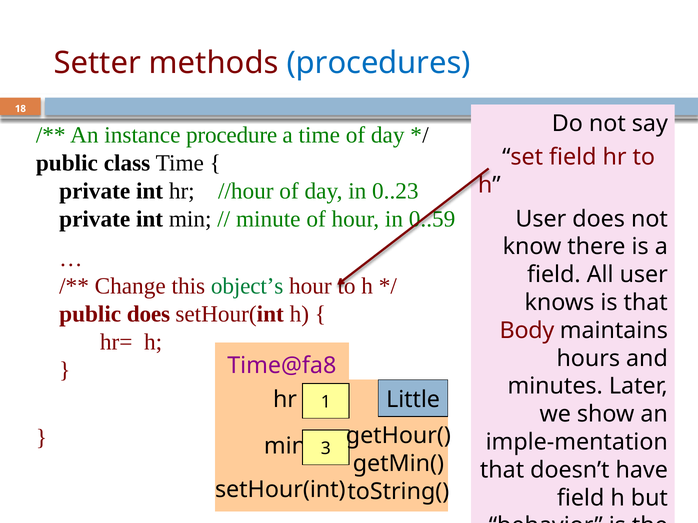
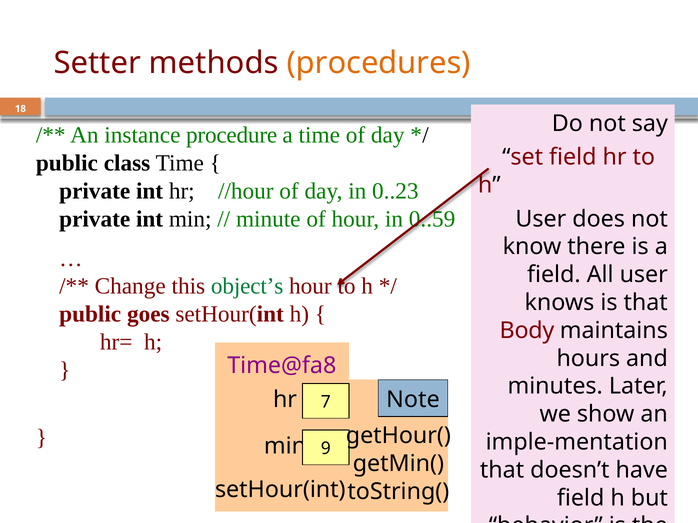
procedures colour: blue -> orange (379, 63)
public does: does -> goes (148, 314)
1: 1 -> 7 (326, 403)
Little: Little -> Note (413, 400)
3: 3 -> 9 (326, 449)
